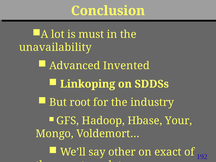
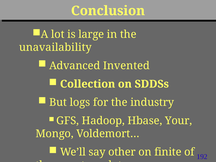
must: must -> large (91, 34)
Linkoping: Linkoping -> Collection (88, 84)
root: root -> logs (80, 102)
exact: exact -> finite (168, 152)
